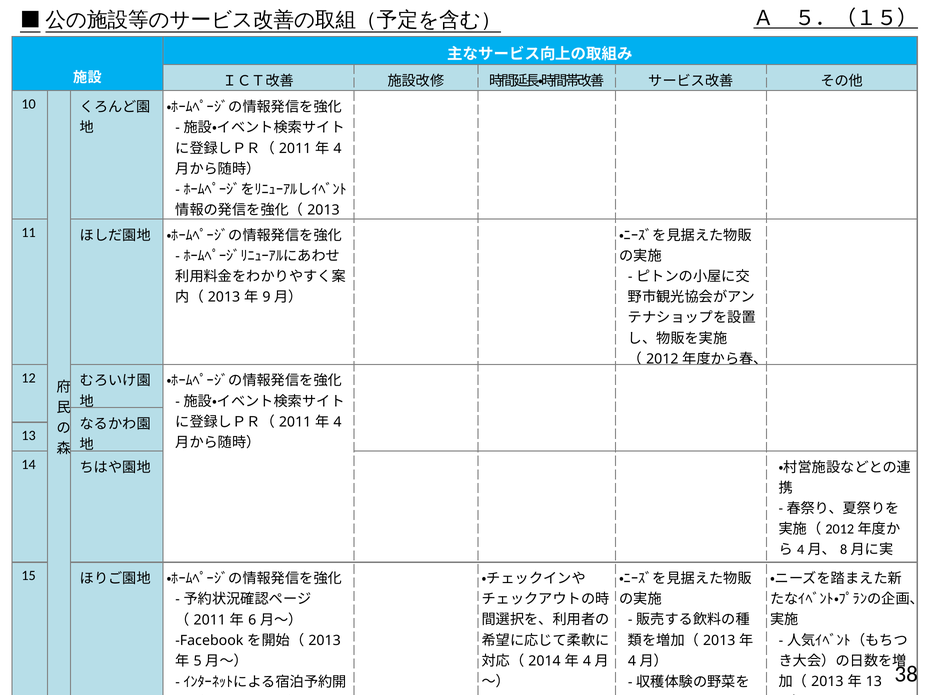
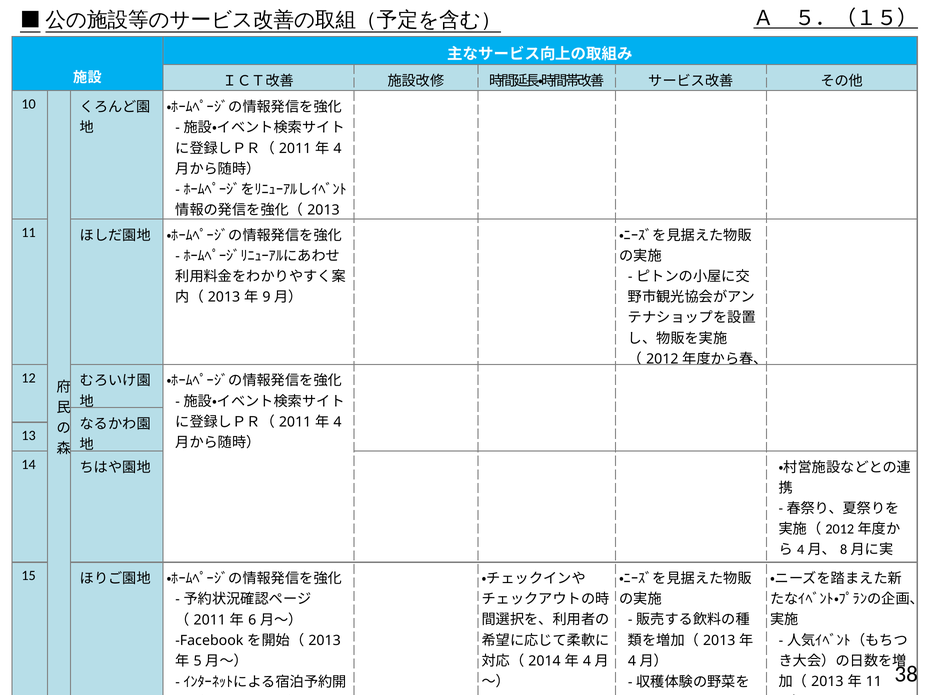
13: 13 -> 11 (874, 682)
